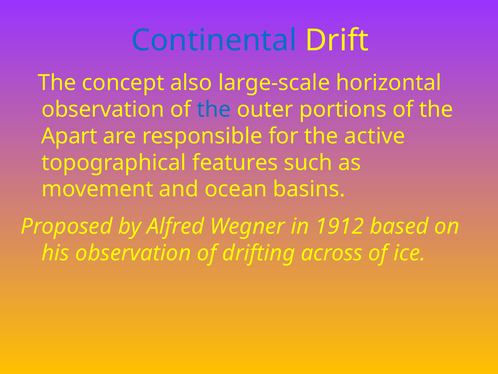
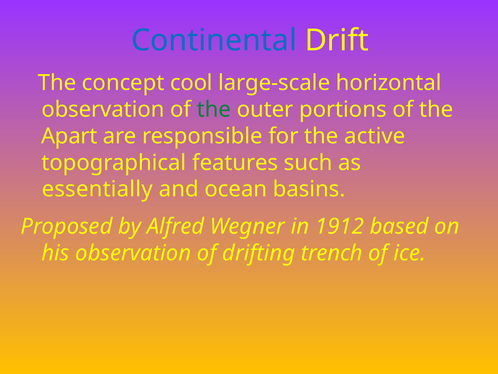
also: also -> cool (191, 83)
the colour: blue -> green (214, 109)
movement: movement -> essentially (97, 189)
across: across -> trench (332, 253)
